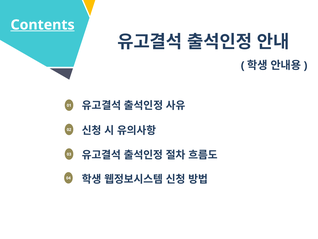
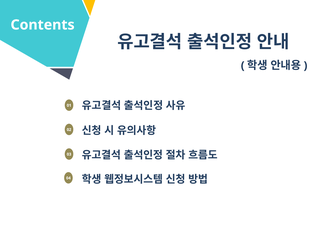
Contents underline: present -> none (43, 25)
